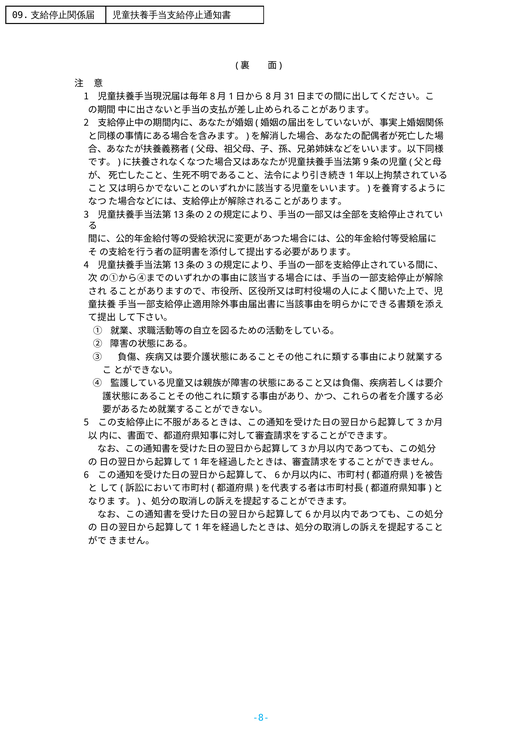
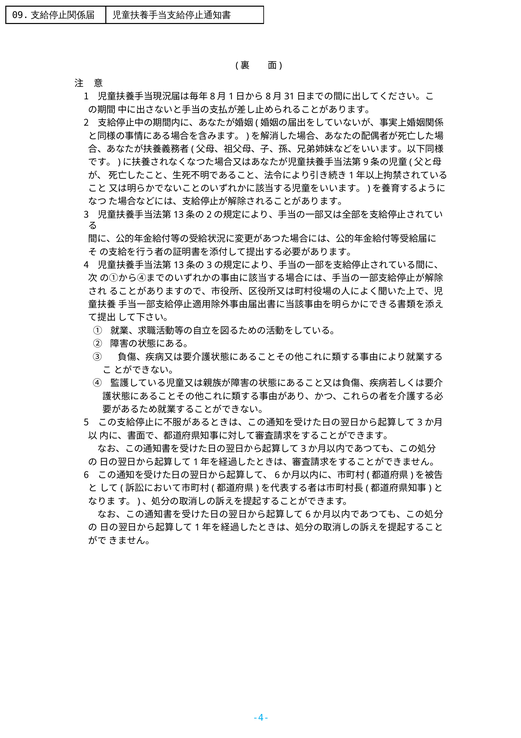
-8-: -8- -> -4- (261, 717)
